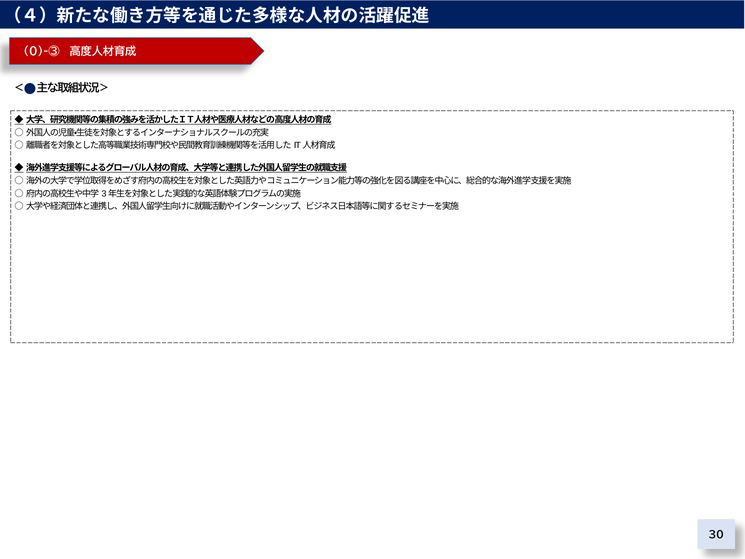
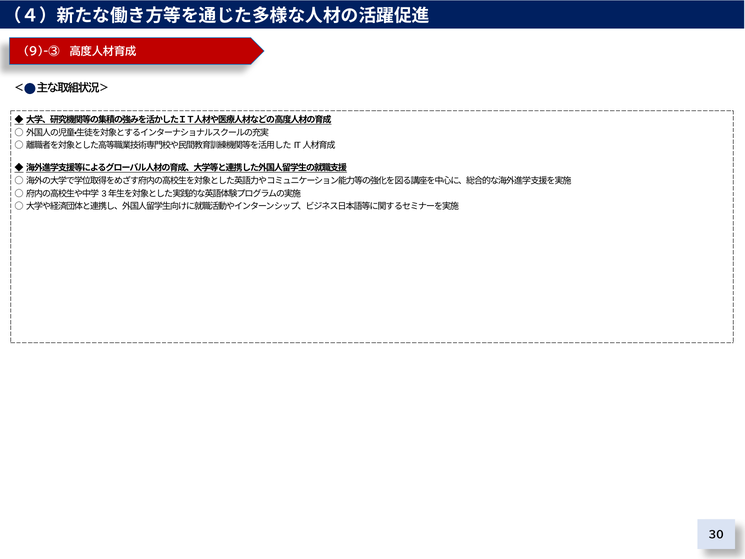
0)-③: 0)-③ -> 9)-③ (42, 52)
